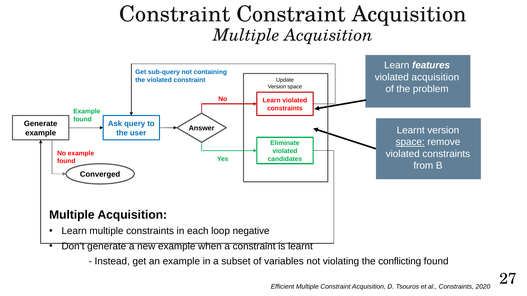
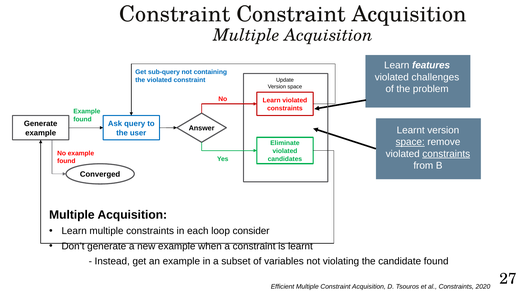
violated acquisition: acquisition -> challenges (435, 77)
constraints underline: none -> present (446, 154)
negative: negative -> consider (251, 231)
conflicting: conflicting -> candidate (400, 262)
